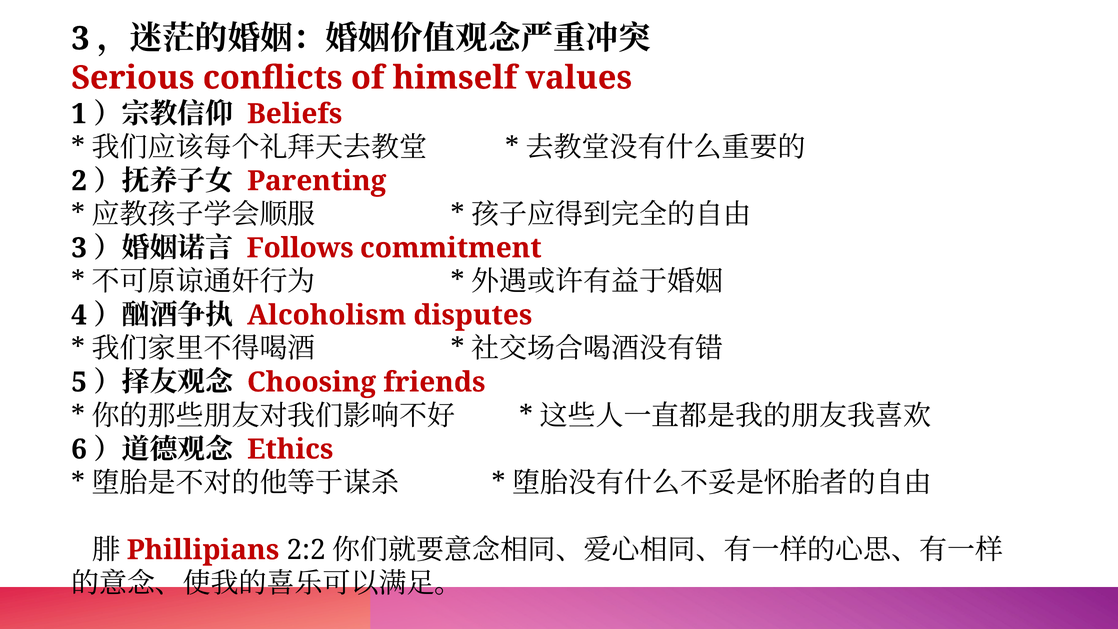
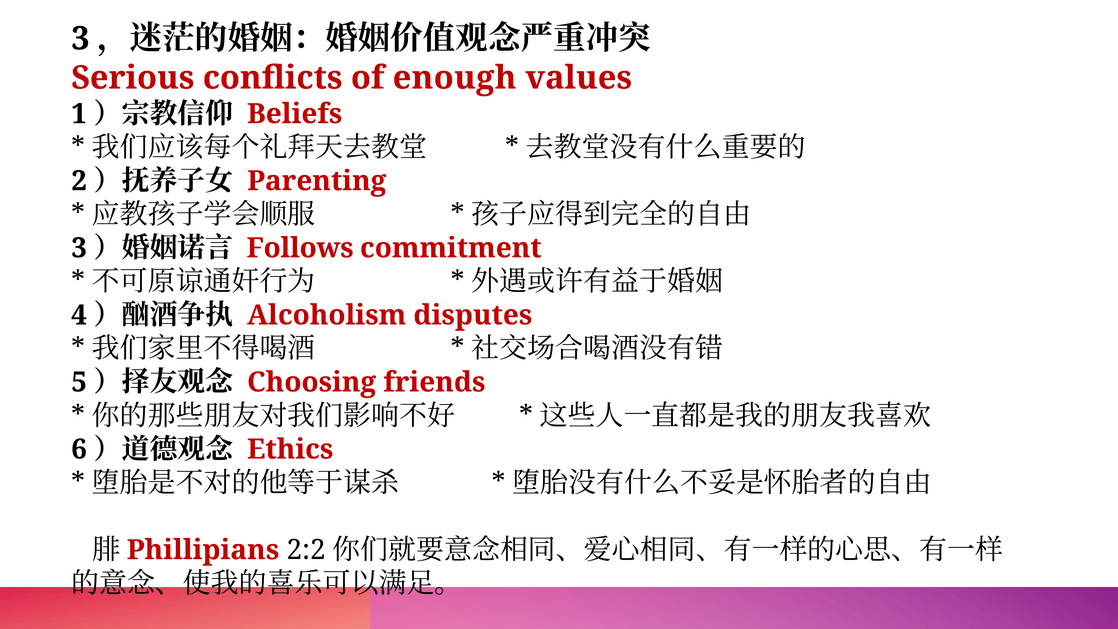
himself: himself -> enough (455, 78)
